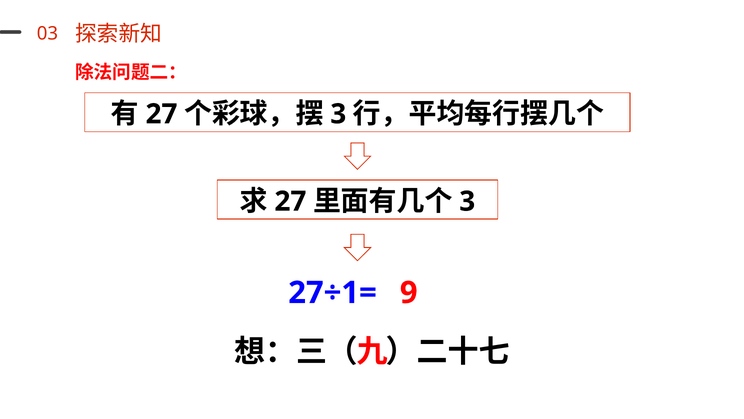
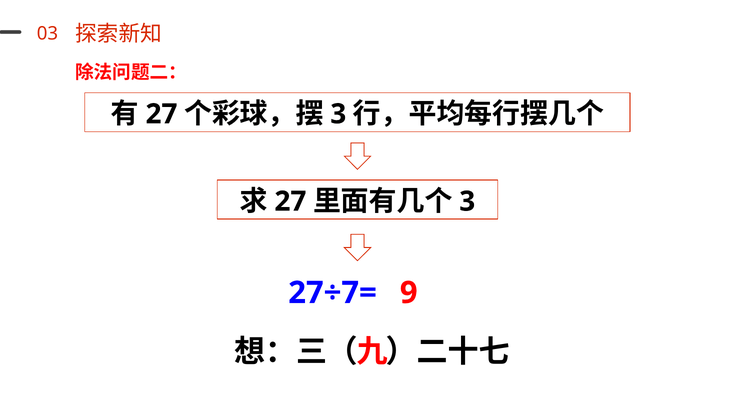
27÷1=: 27÷1= -> 27÷7= (333, 292)
